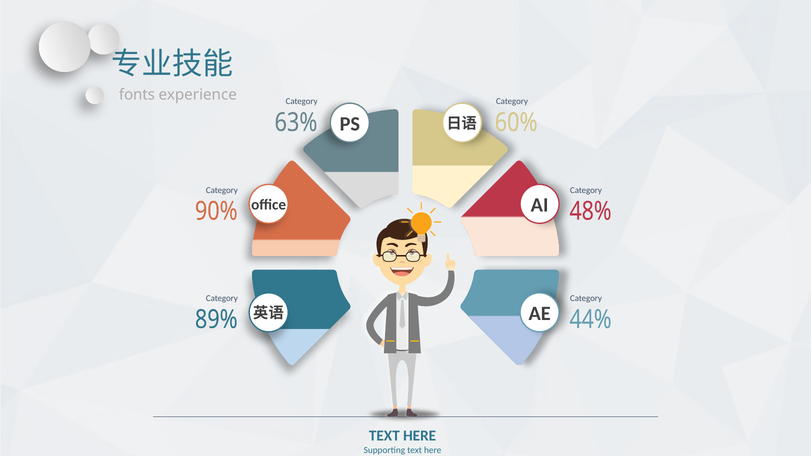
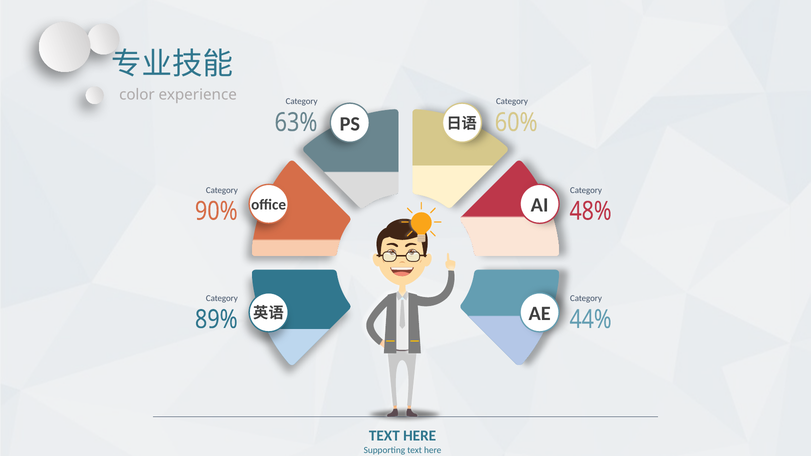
fonts: fonts -> color (137, 95)
